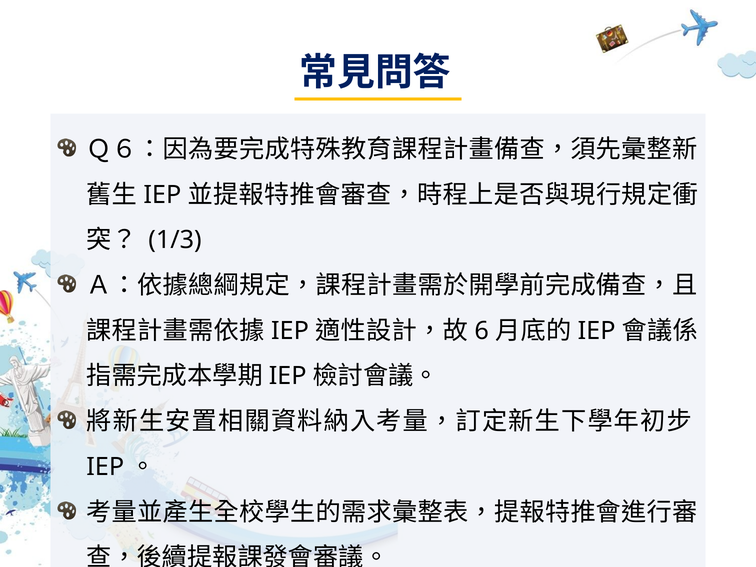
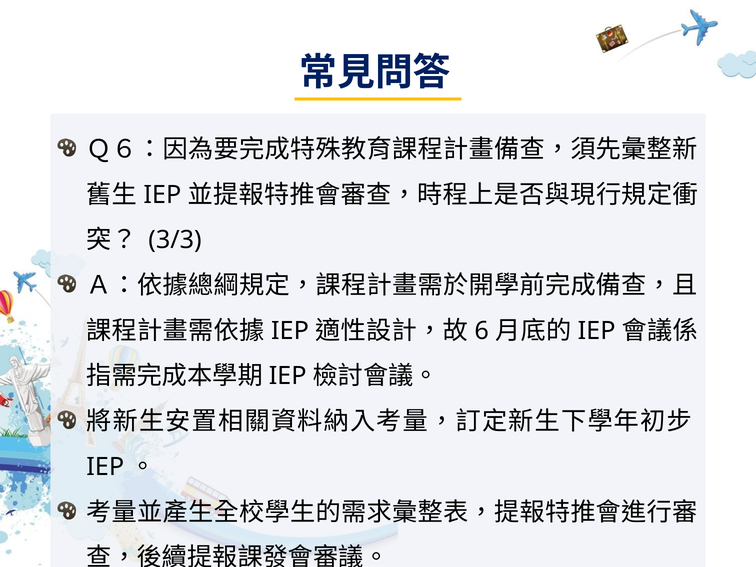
1/3: 1/3 -> 3/3 (175, 240)
